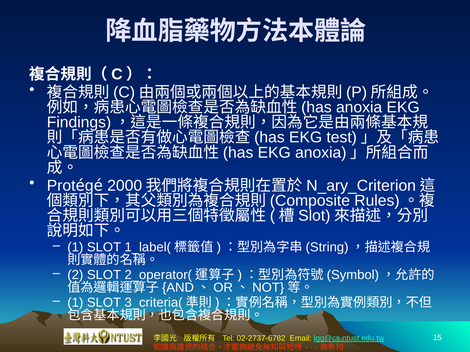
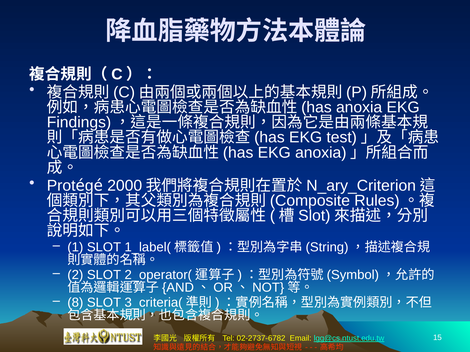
1: 1 -> 8 (75, 303)
